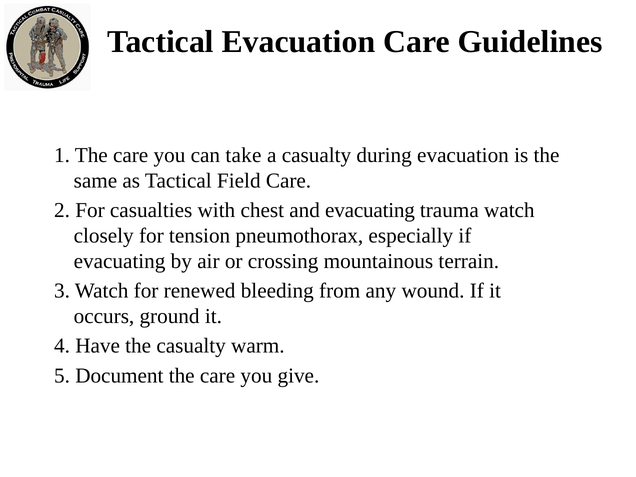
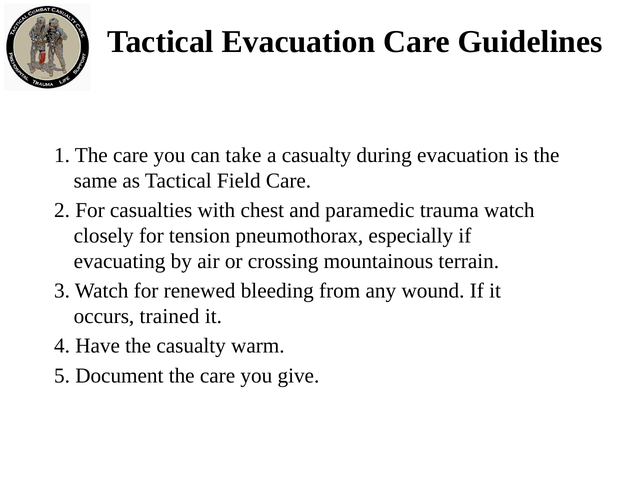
and evacuating: evacuating -> paramedic (370, 210)
ground: ground -> trained (169, 316)
